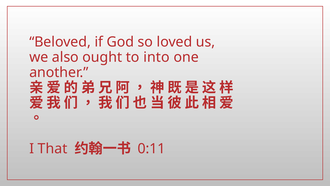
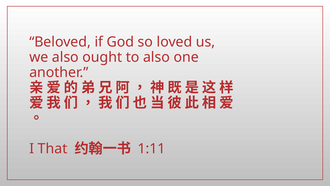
to into: into -> also (157, 57)
0:11: 0:11 -> 1:11 (152, 148)
